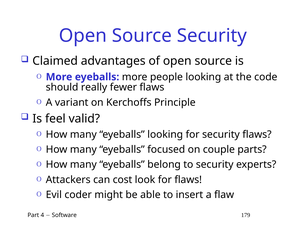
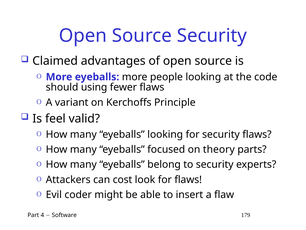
really: really -> using (94, 87)
couple: couple -> theory (219, 149)
